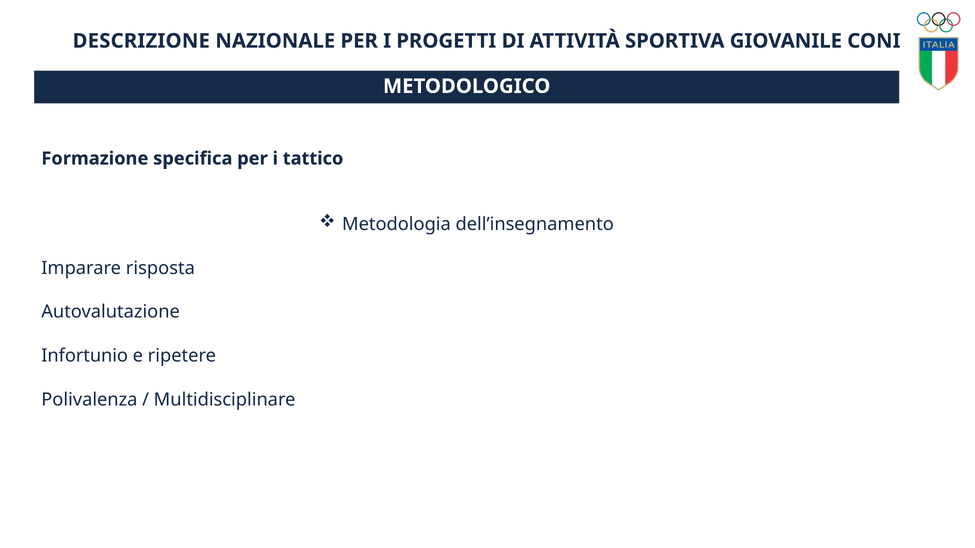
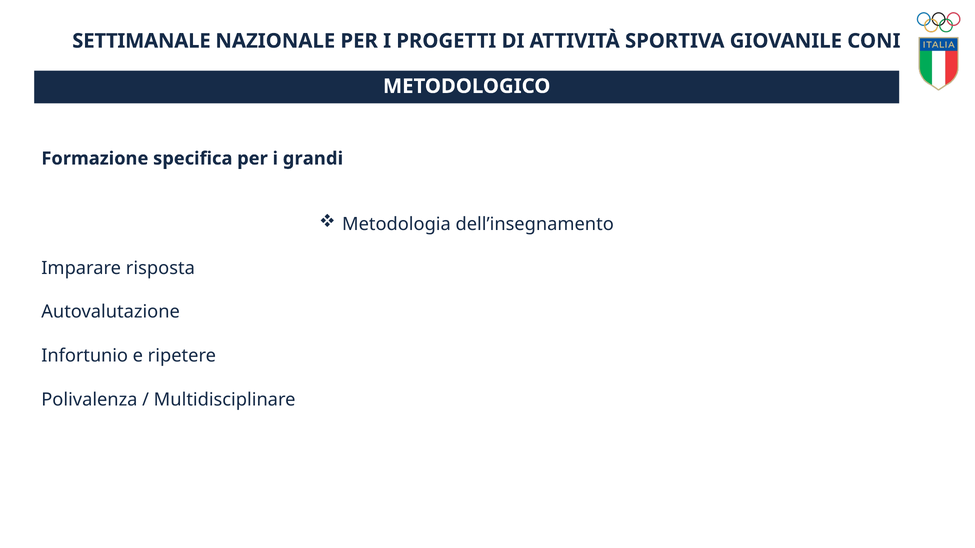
DESCRIZIONE: DESCRIZIONE -> SETTIMANALE (141, 41)
tattico: tattico -> grandi (313, 159)
